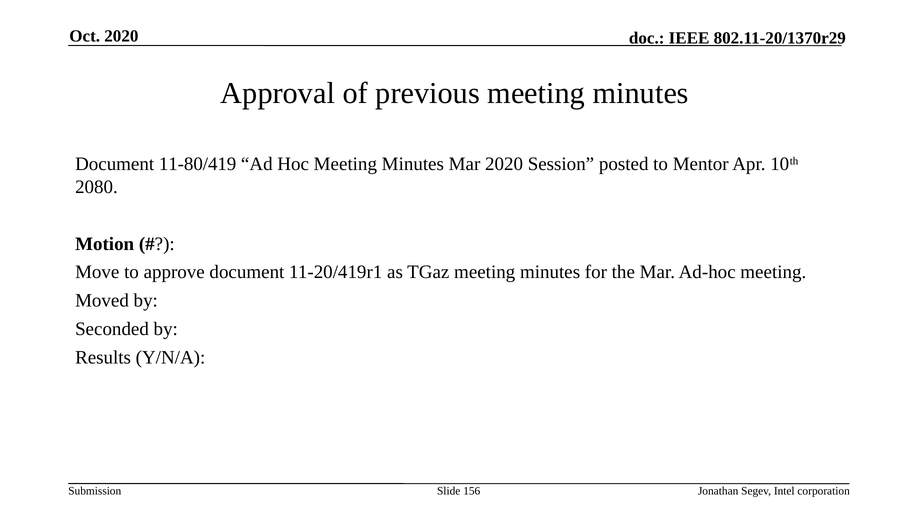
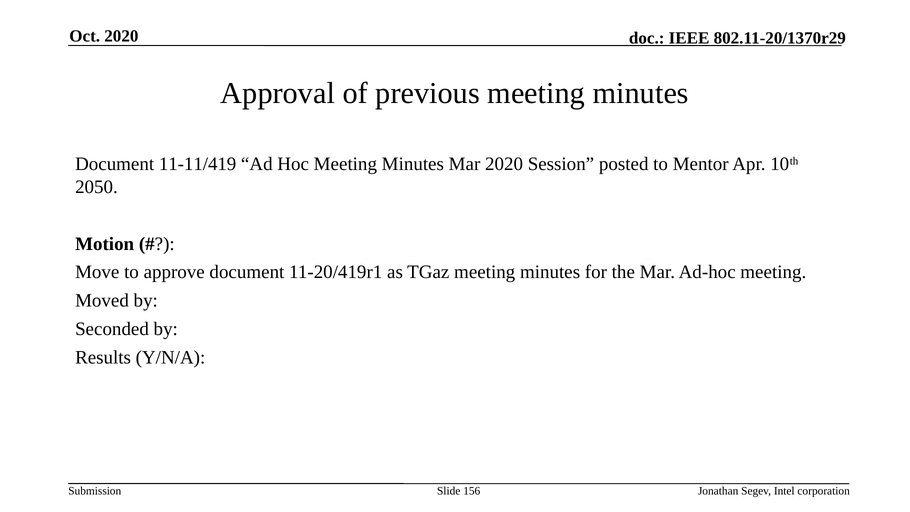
11-80/419: 11-80/419 -> 11-11/419 (198, 164)
2080: 2080 -> 2050 (96, 187)
